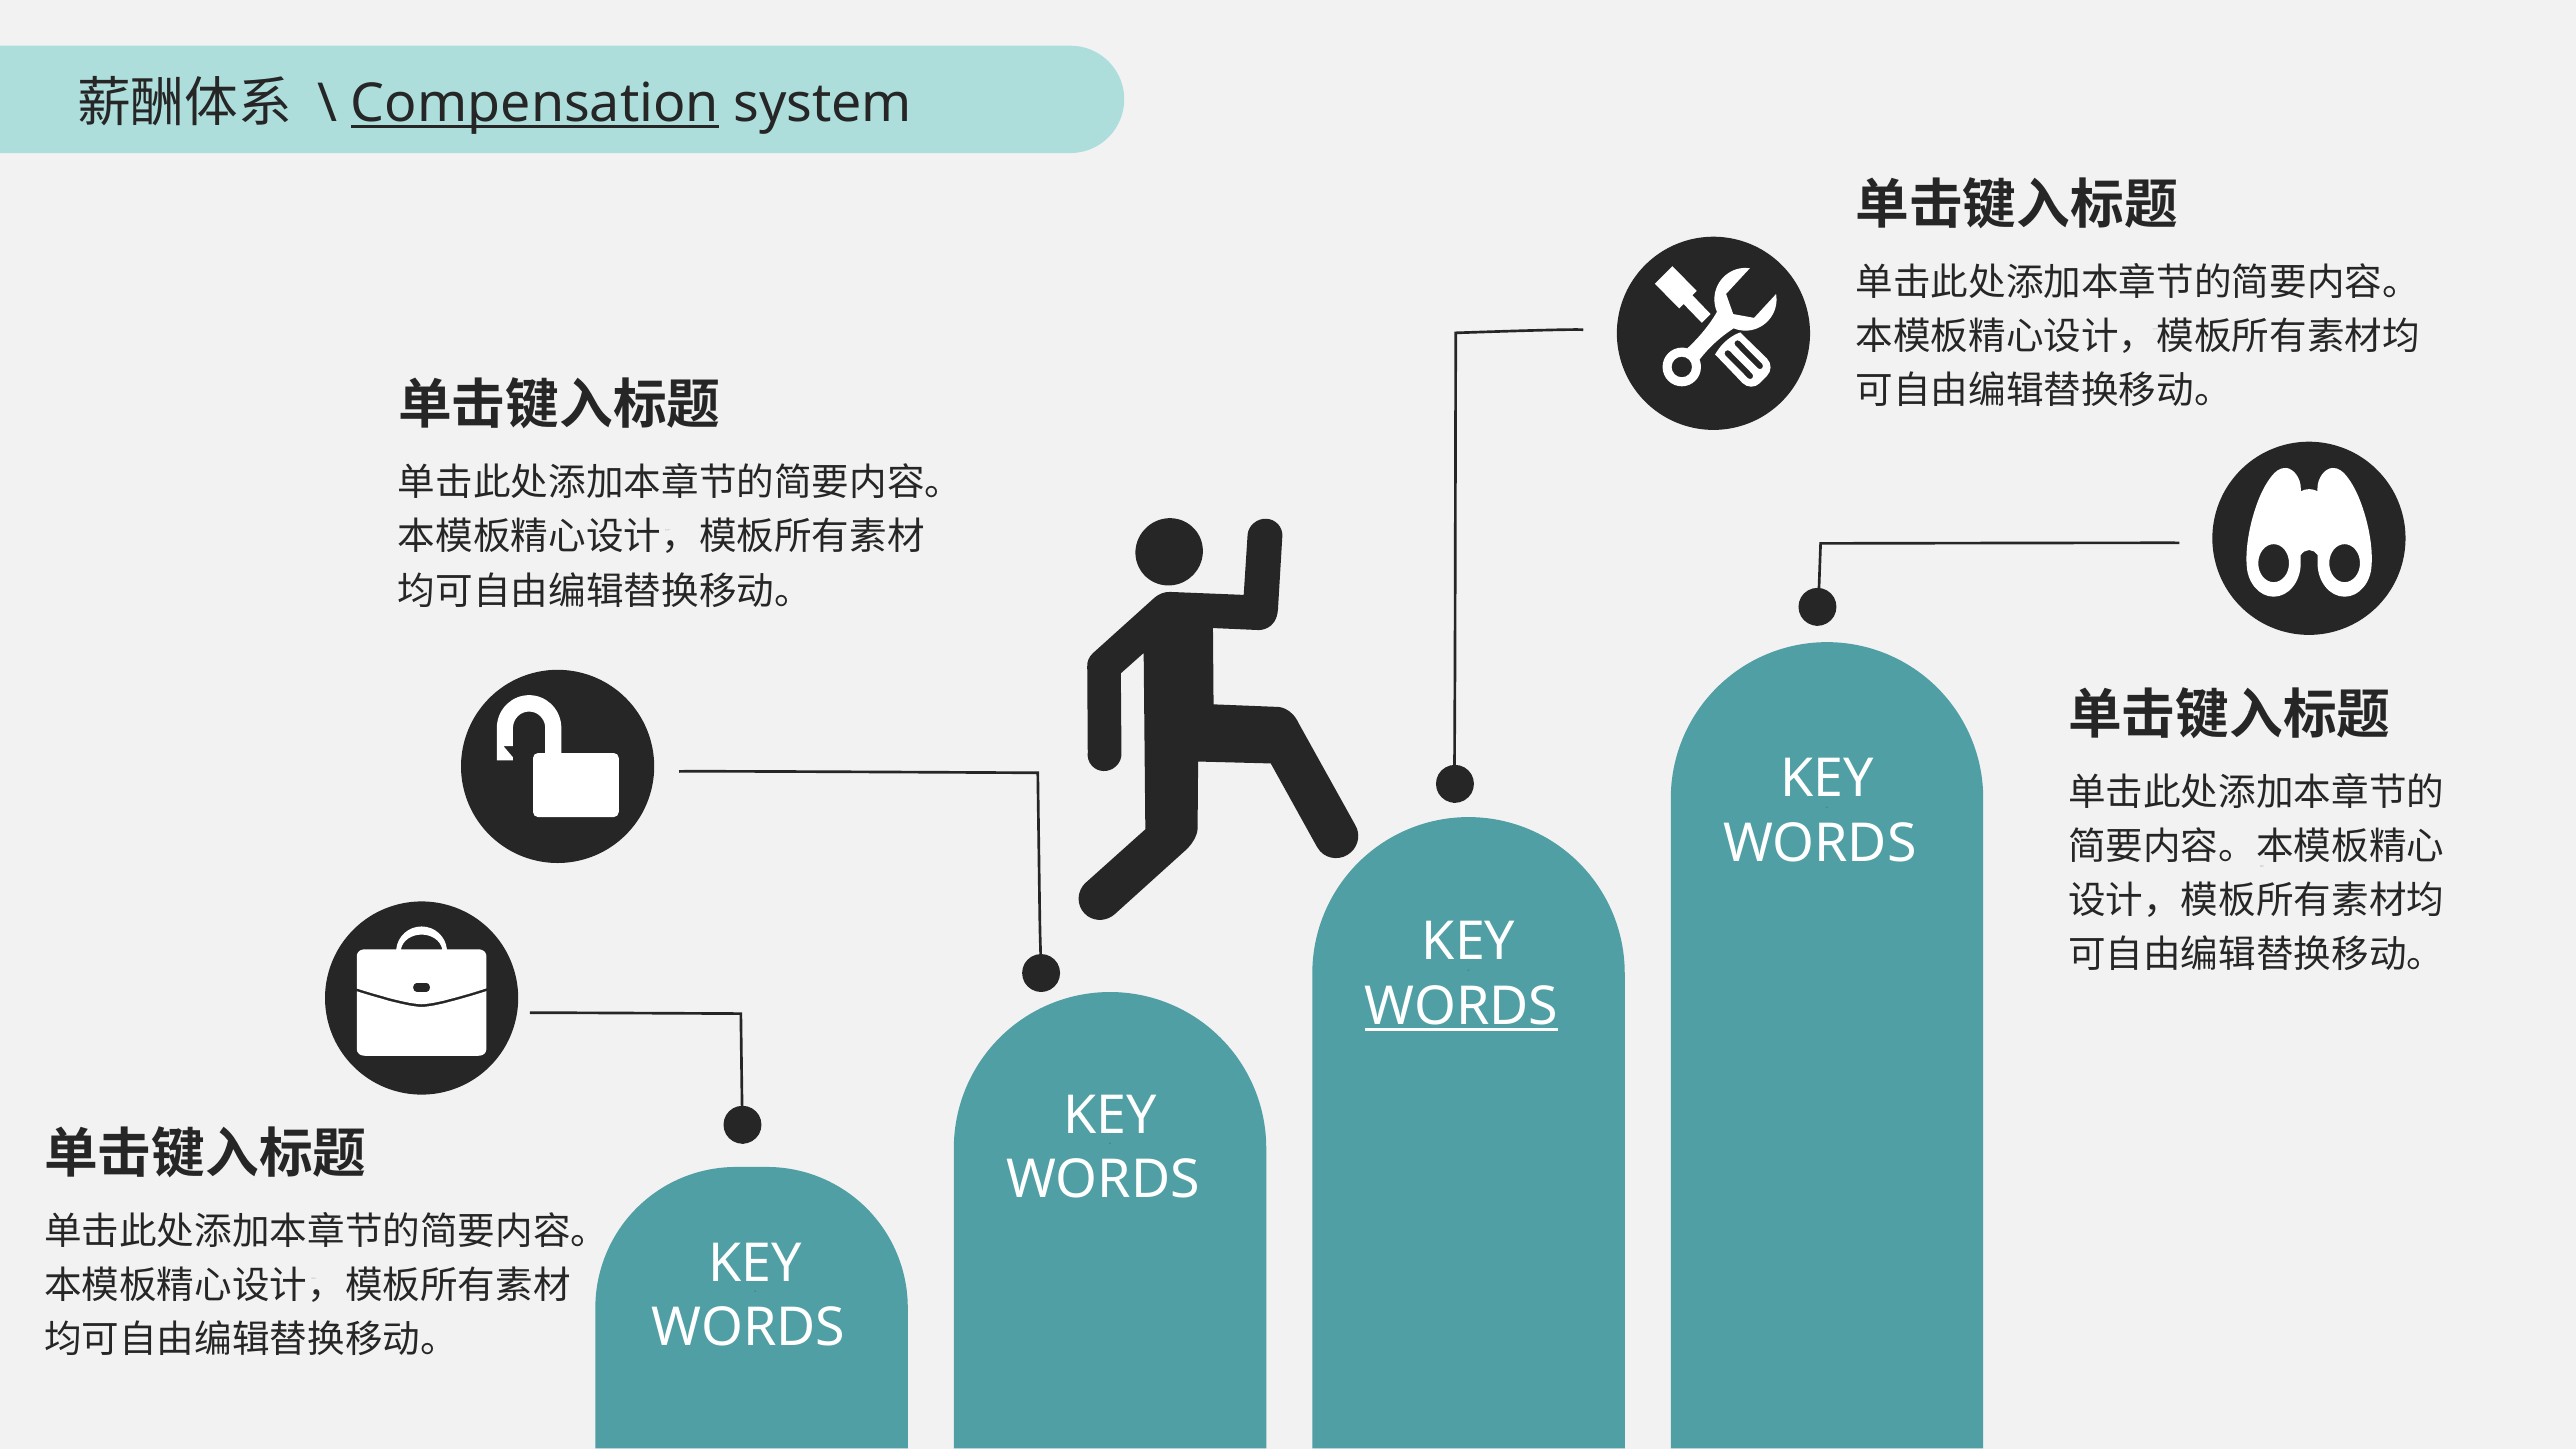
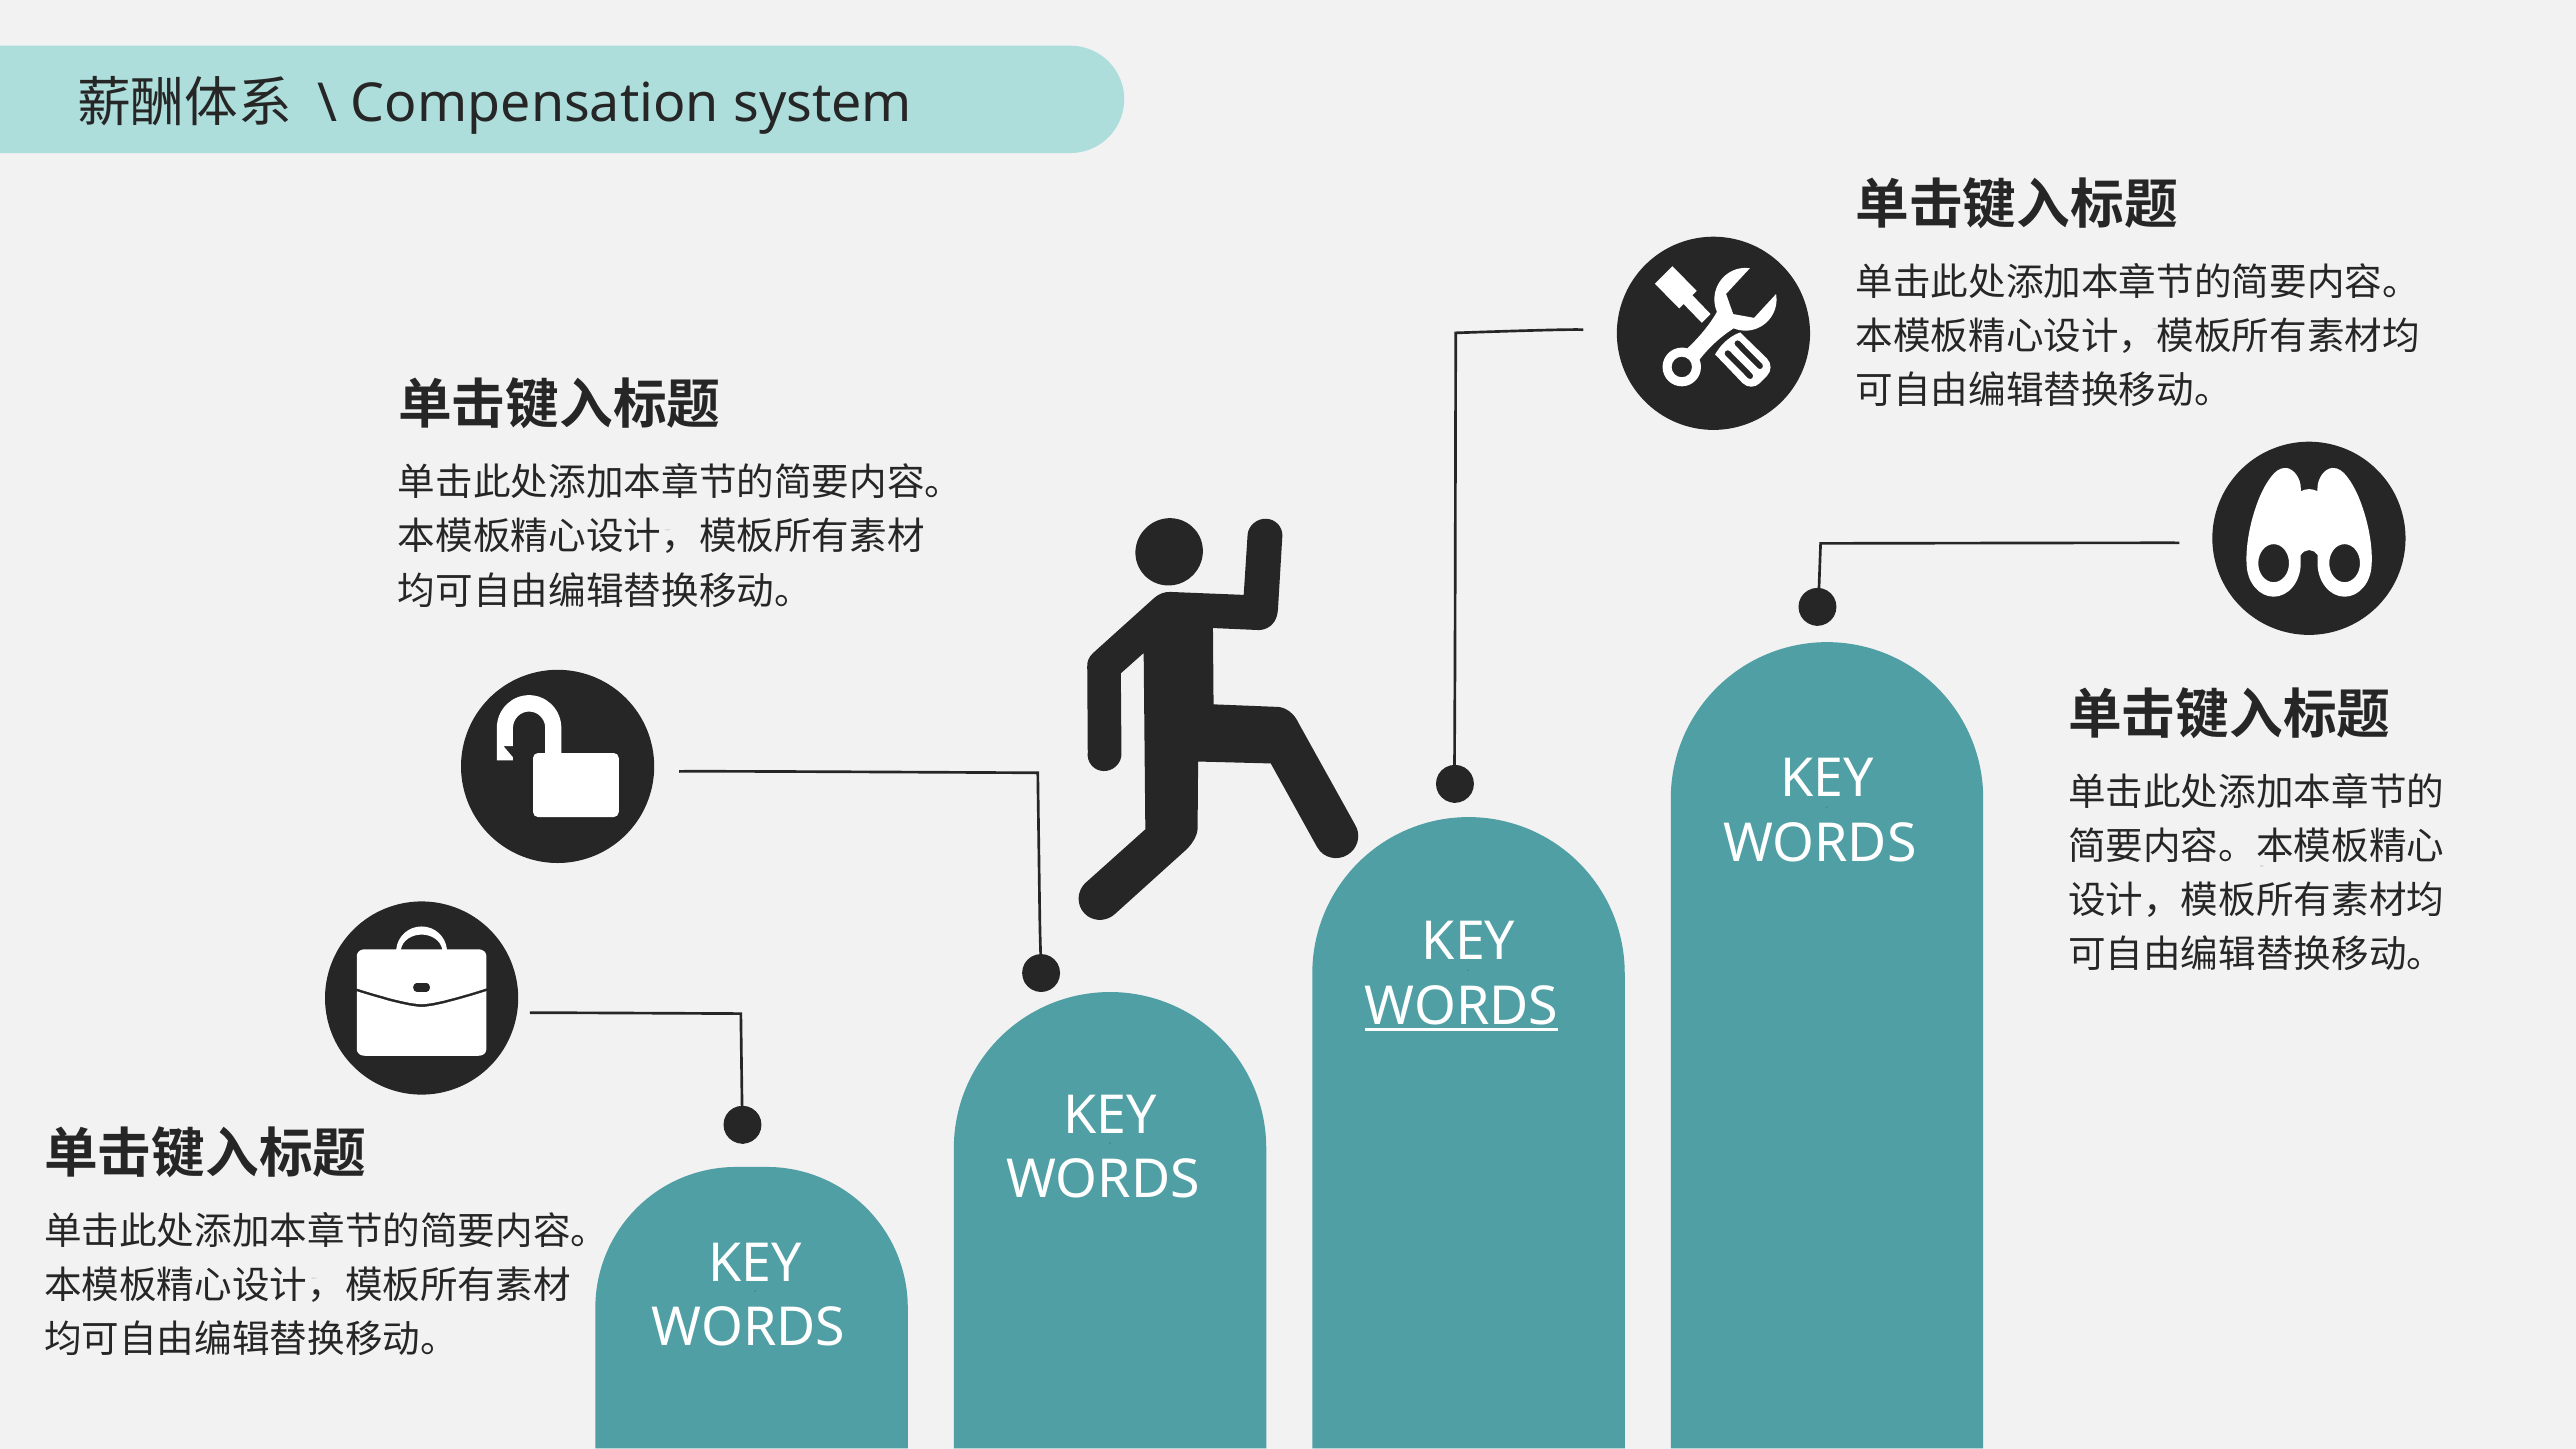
Compensation underline: present -> none (535, 104)
